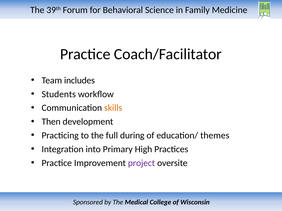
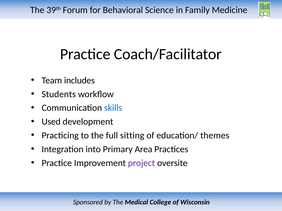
skills colour: orange -> blue (113, 108)
Then: Then -> Used (51, 122)
during: during -> sitting (132, 136)
High: High -> Area (144, 150)
